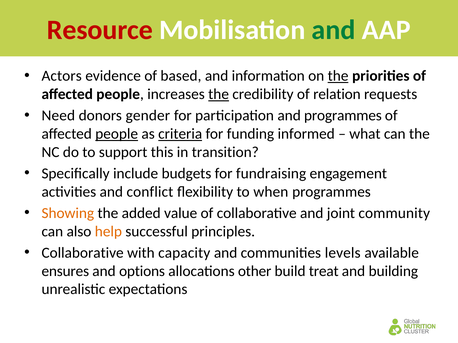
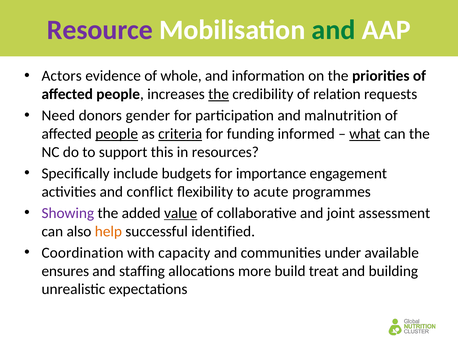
Resource colour: red -> purple (100, 30)
based: based -> whole (181, 76)
the underline: present -> none (338, 76)
and programmes: programmes -> malnutrition (343, 116)
what underline: none -> present (365, 134)
transition: transition -> resources (225, 152)
fundraising: fundraising -> importance (271, 174)
when: when -> acute (271, 192)
Showing colour: orange -> purple (68, 213)
value underline: none -> present (181, 213)
community: community -> assessment (394, 213)
principles: principles -> identified (223, 232)
Collaborative: Collaborative -> Coordination (83, 253)
levels: levels -> under (343, 253)
options: options -> staffing (142, 271)
other: other -> more (255, 271)
